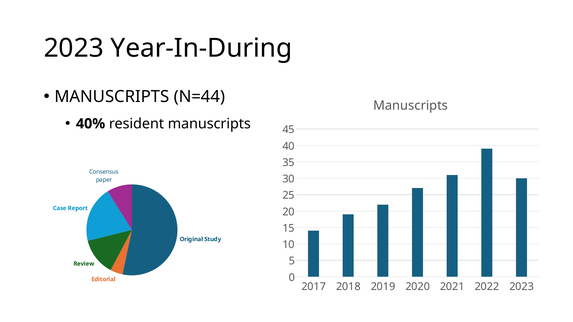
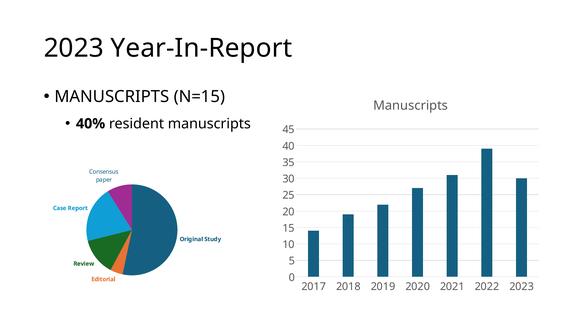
Year-In-During: Year-In-During -> Year-In-Report (201, 48)
N=44: N=44 -> N=15 (199, 97)
